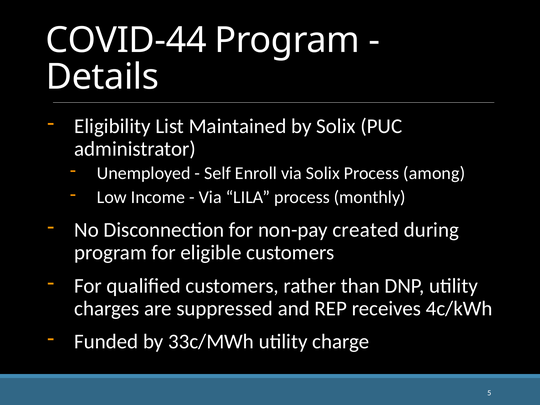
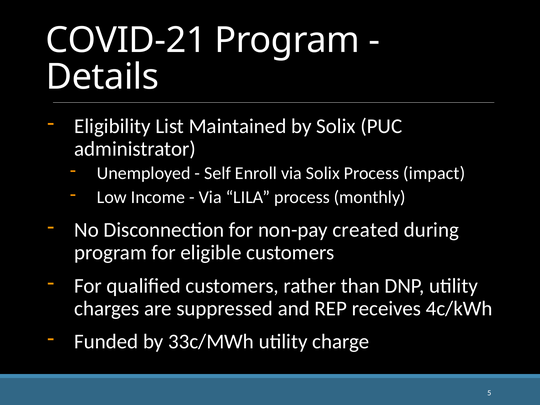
COVID-44: COVID-44 -> COVID-21 (126, 40)
among: among -> impact (434, 173)
